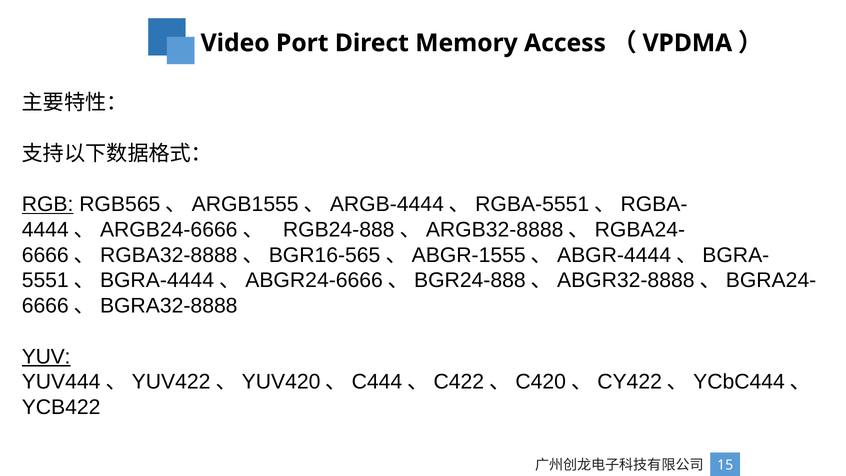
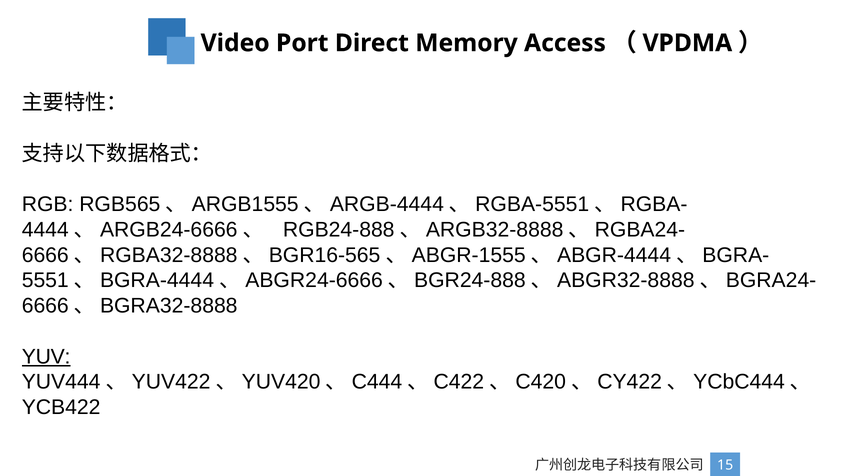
RGB underline: present -> none (48, 204)
